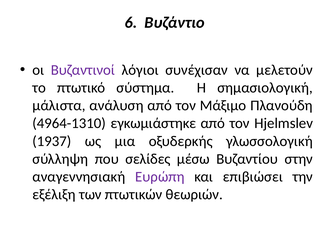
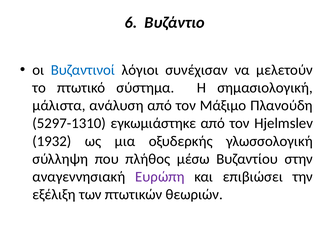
Βυζαντινοί colour: purple -> blue (83, 70)
4964-1310: 4964-1310 -> 5297-1310 (69, 123)
1937: 1937 -> 1932 (52, 141)
σελίδες: σελίδες -> πλήθος (148, 159)
